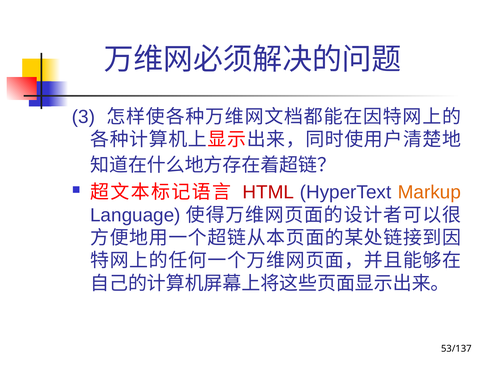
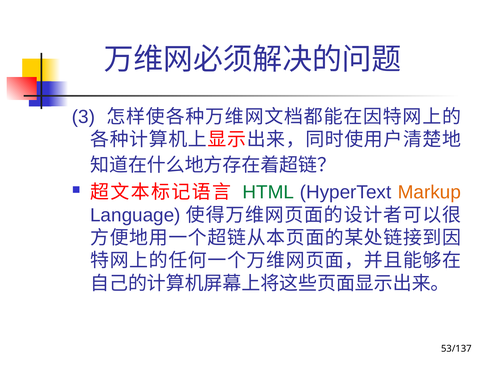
HTML colour: red -> green (268, 192)
